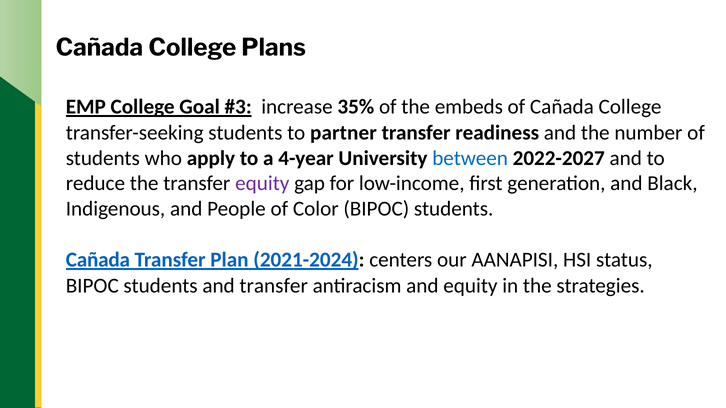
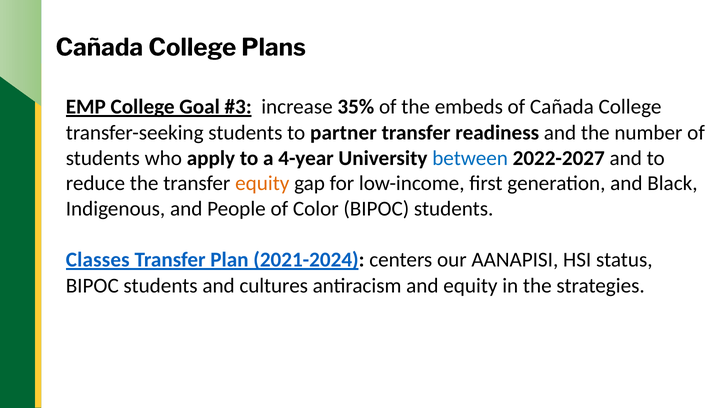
equity colour: purple -> orange (262, 184)
Cañada: Cañada -> Classes (98, 260)
and transfer: transfer -> cultures (274, 286)
